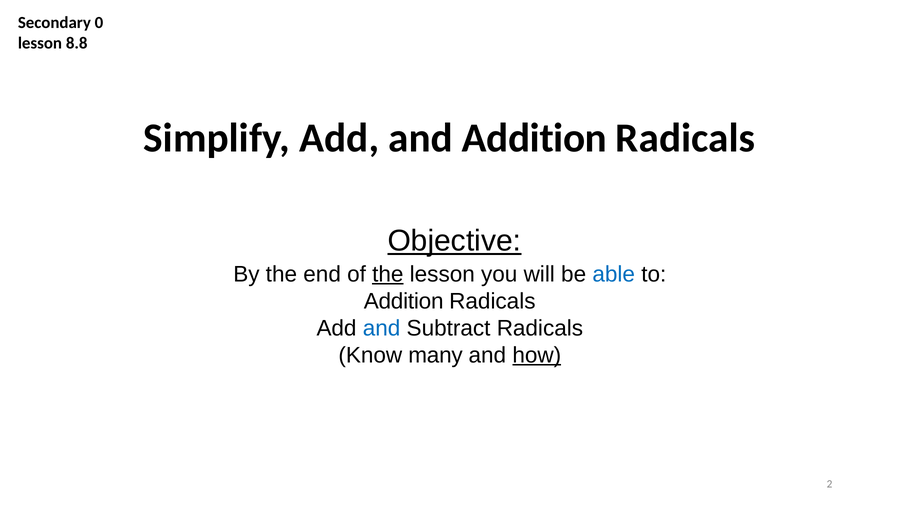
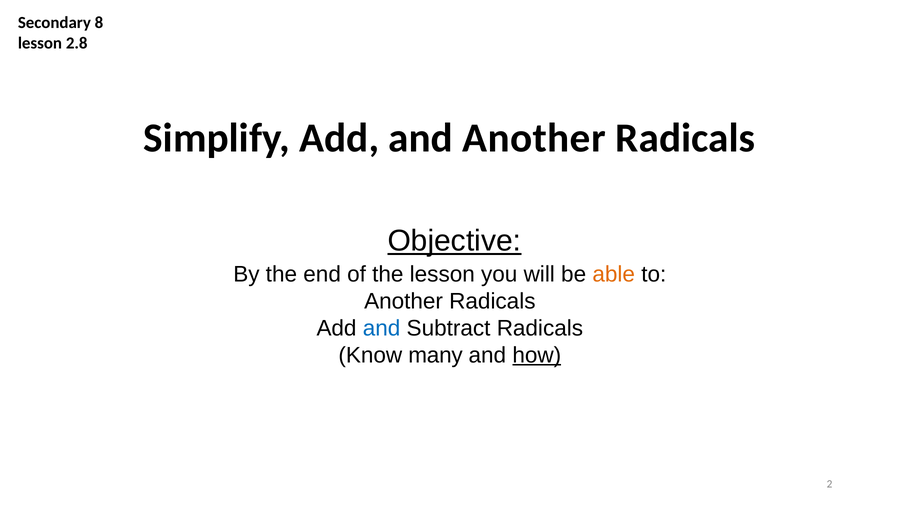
0: 0 -> 8 (99, 23)
8.8: 8.8 -> 2.8 (77, 43)
and Addition: Addition -> Another (534, 138)
the underline: present -> none (388, 274)
able colour: blue -> orange (614, 274)
Addition: Addition -> Another (404, 301)
